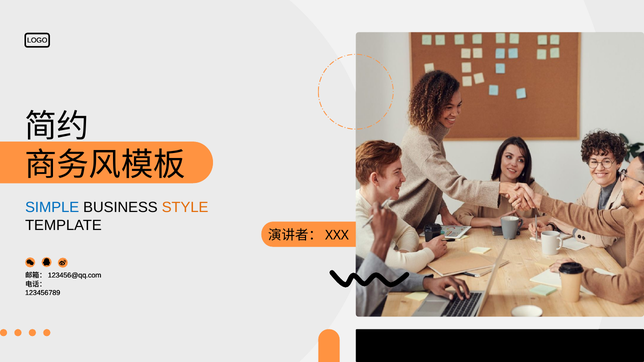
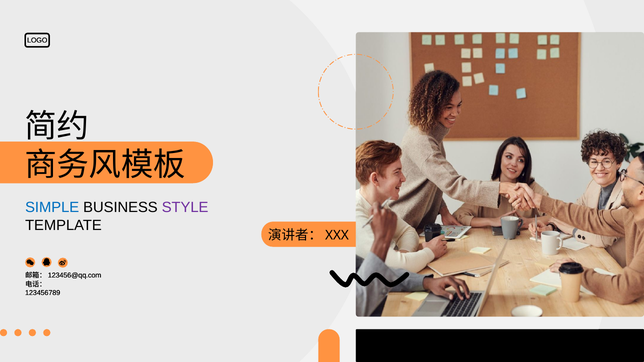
STYLE colour: orange -> purple (185, 208)
